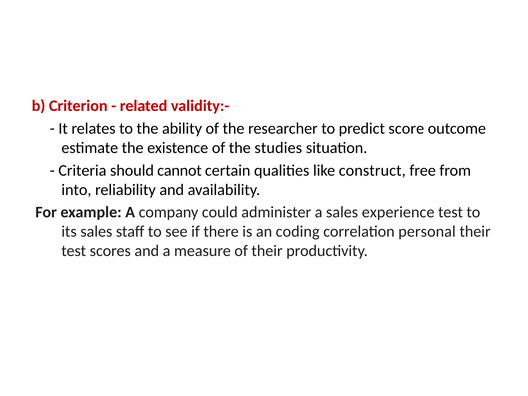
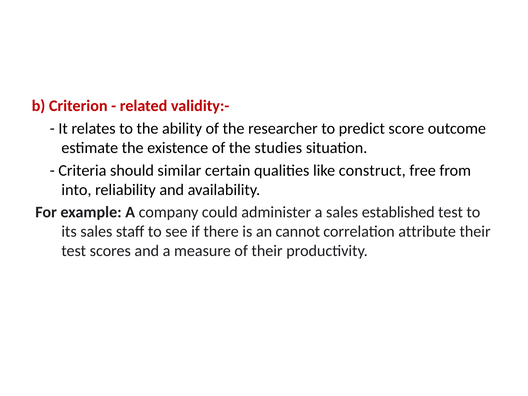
cannot: cannot -> similar (179, 170)
experience: experience -> established (398, 212)
coding: coding -> cannot (298, 232)
personal: personal -> attribute (427, 232)
